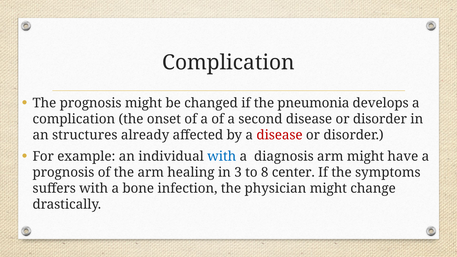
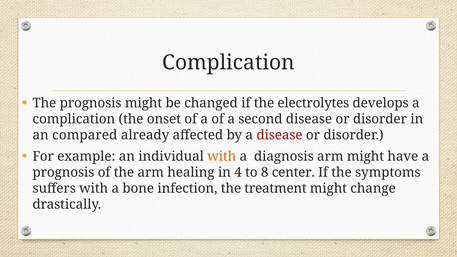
pneumonia: pneumonia -> electrolytes (313, 103)
structures: structures -> compared (85, 135)
with colour: blue -> orange (222, 157)
3: 3 -> 4 (238, 172)
physician: physician -> treatment (276, 188)
